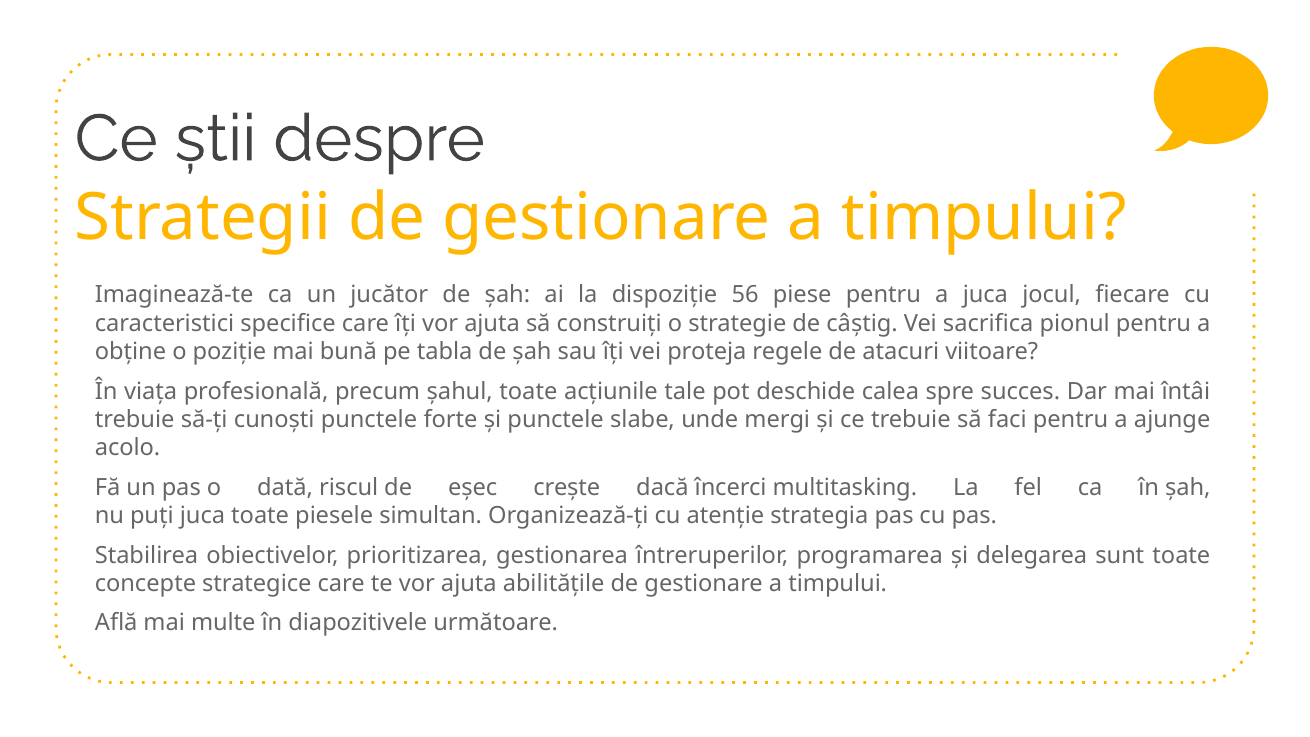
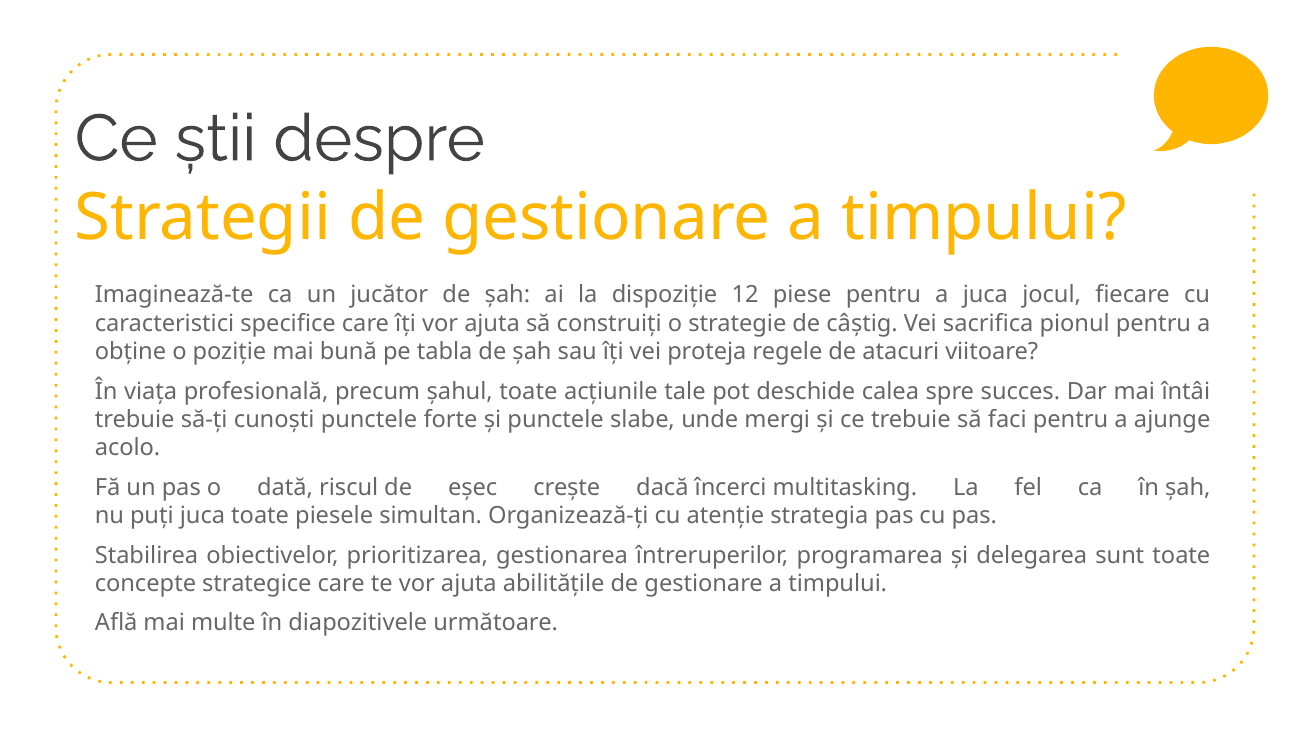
56: 56 -> 12 (745, 295)
